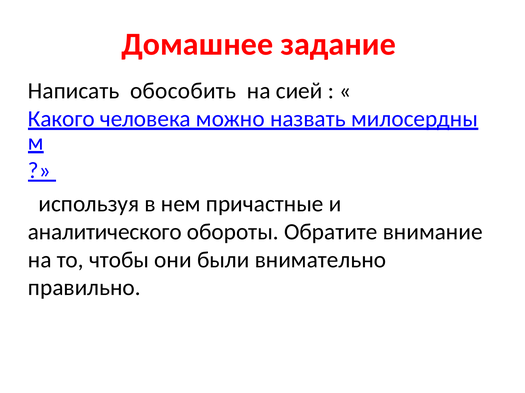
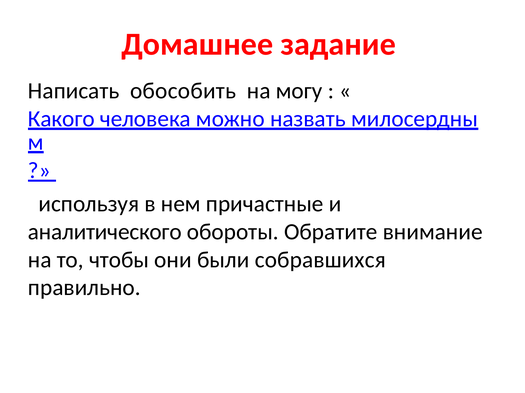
сией: сией -> могу (299, 91)
внимательно: внимательно -> собравшихся (320, 260)
